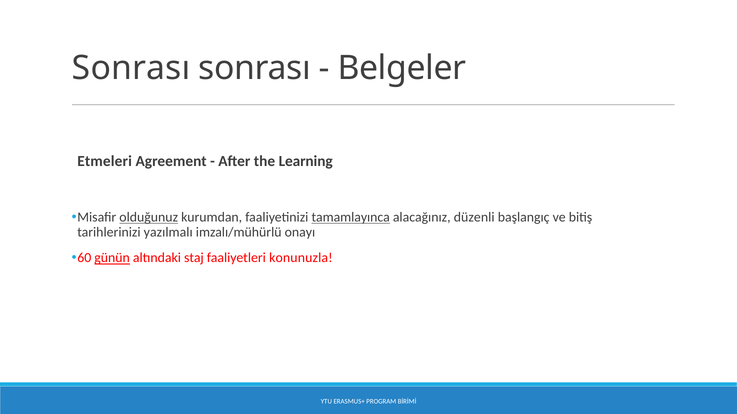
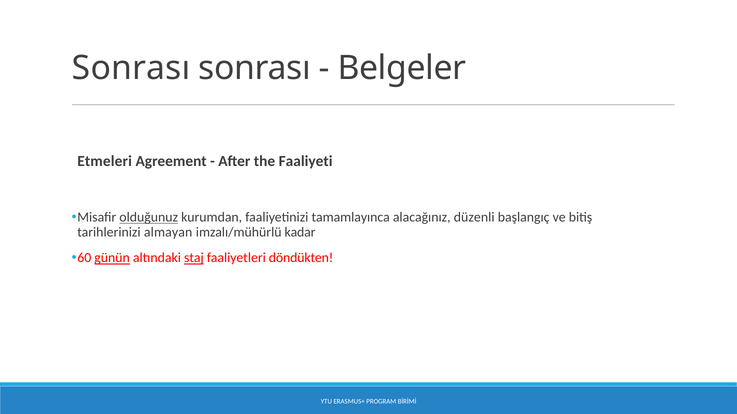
Learning: Learning -> Faaliyeti (306, 161)
tamamlayınca underline: present -> none (351, 218)
yazılmalı: yazılmalı -> almayan (168, 233)
onayı: onayı -> kadar (300, 233)
staj underline: none -> present (194, 258)
konunuzla: konunuzla -> döndükten (301, 258)
